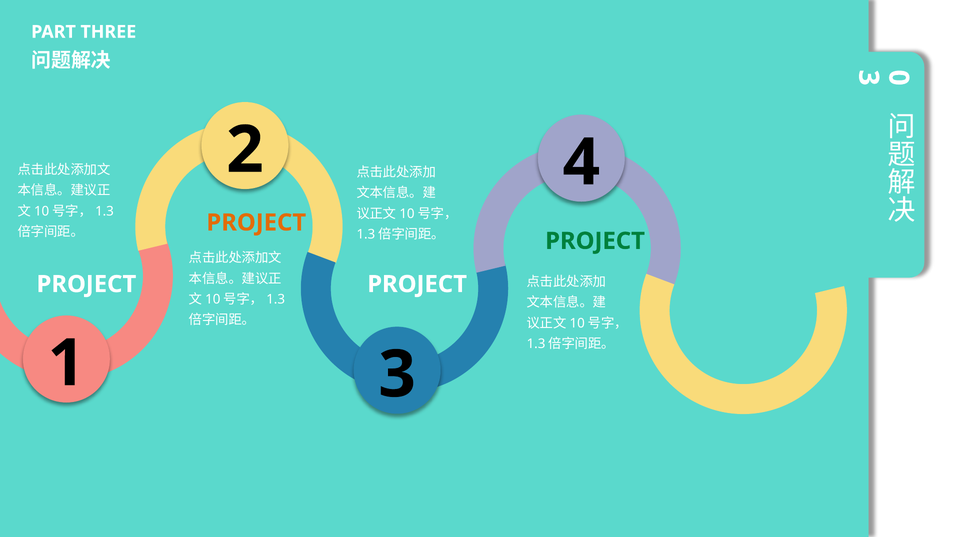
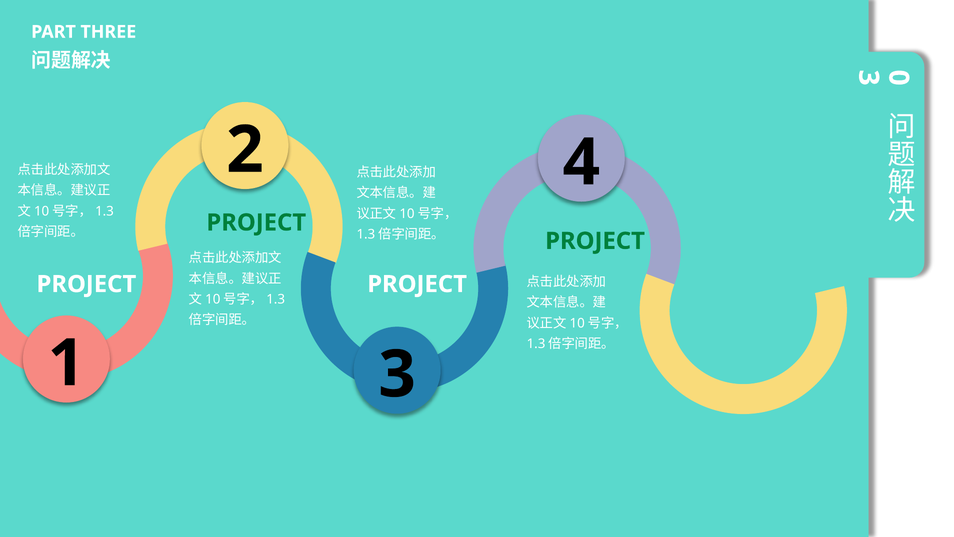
PROJECT colour: orange -> green (256, 222)
